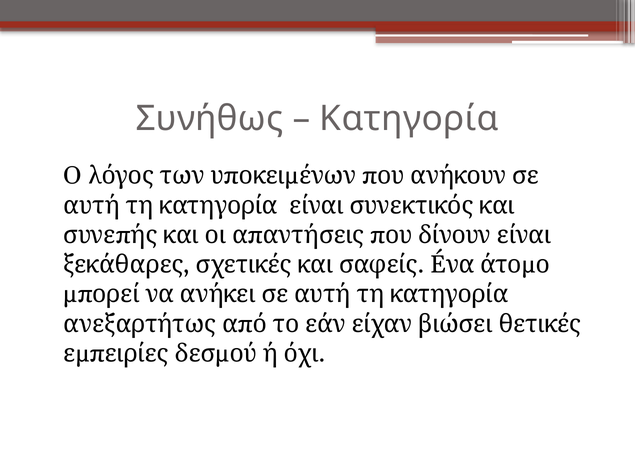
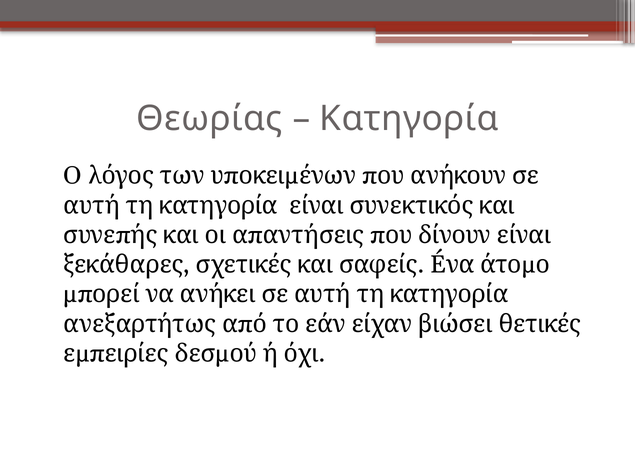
Συνήθως: Συνήθως -> Θεωρίας (209, 119)
